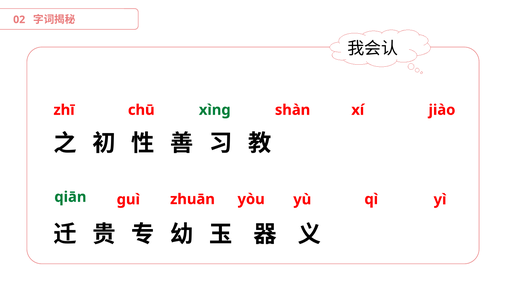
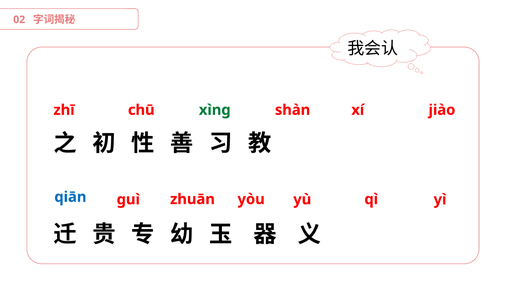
qiān colour: green -> blue (70, 197)
